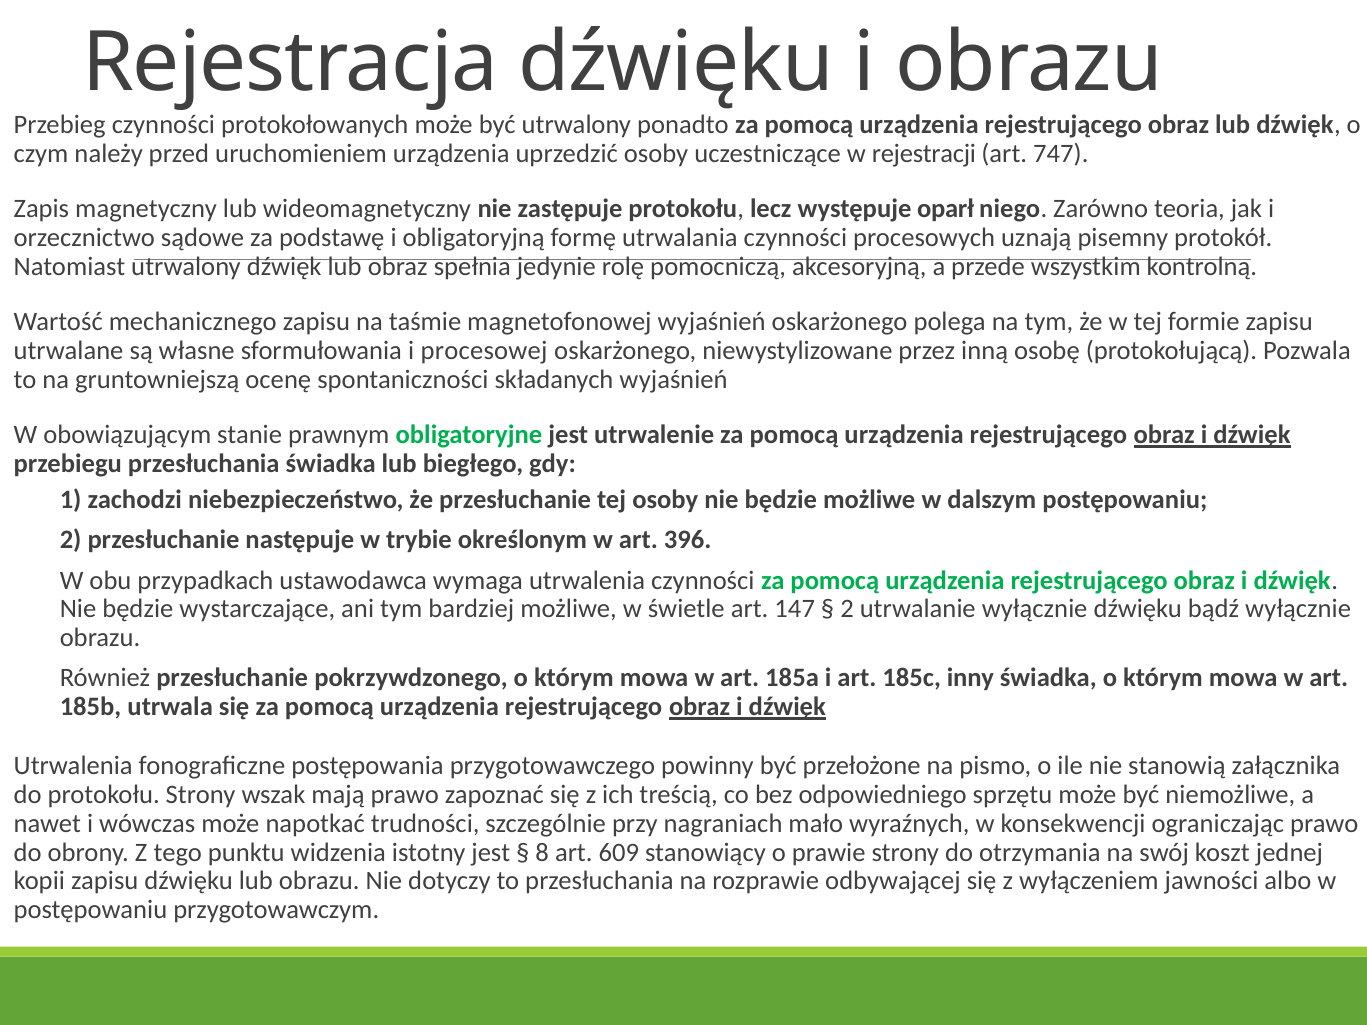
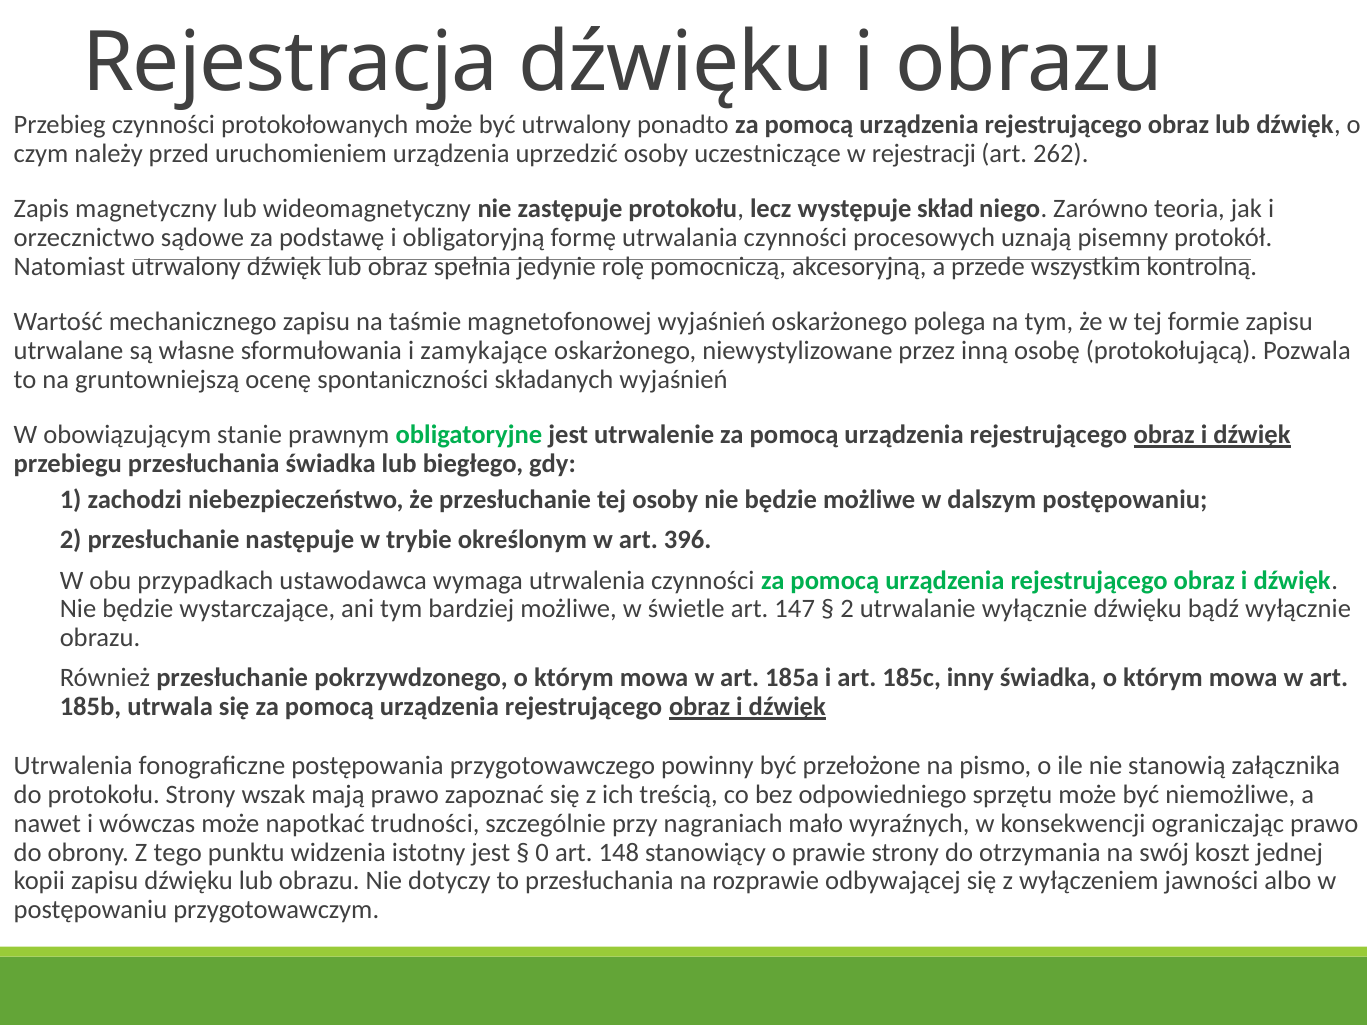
747: 747 -> 262 (1061, 153)
oparł: oparł -> skład (946, 209)
procesowej: procesowej -> zamykające (484, 351)
8: 8 -> 0 (542, 852)
609: 609 -> 148 (619, 852)
